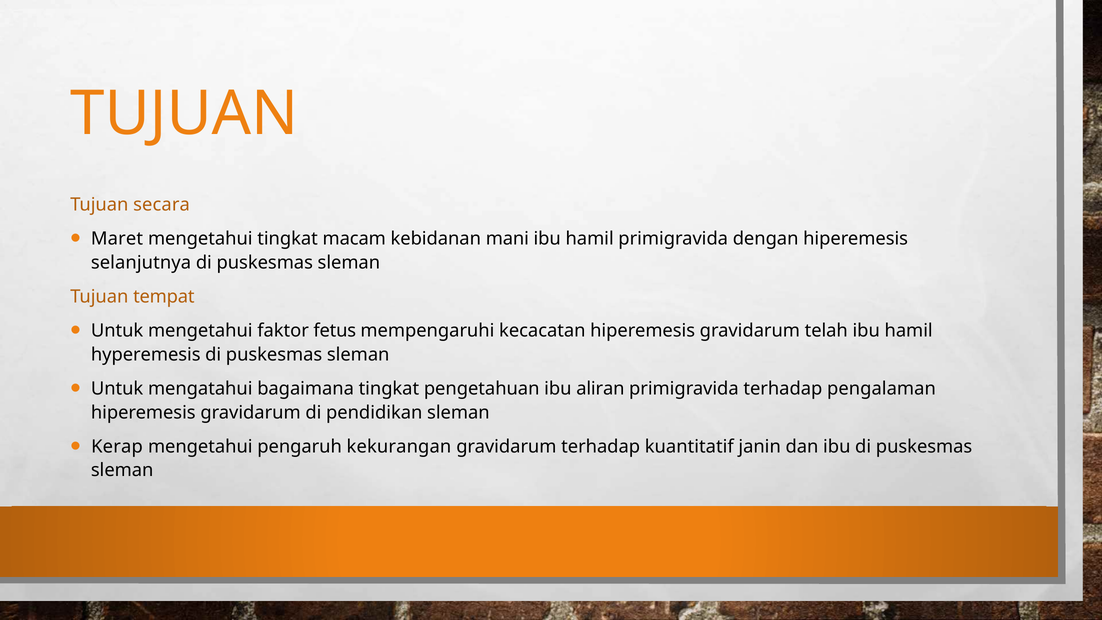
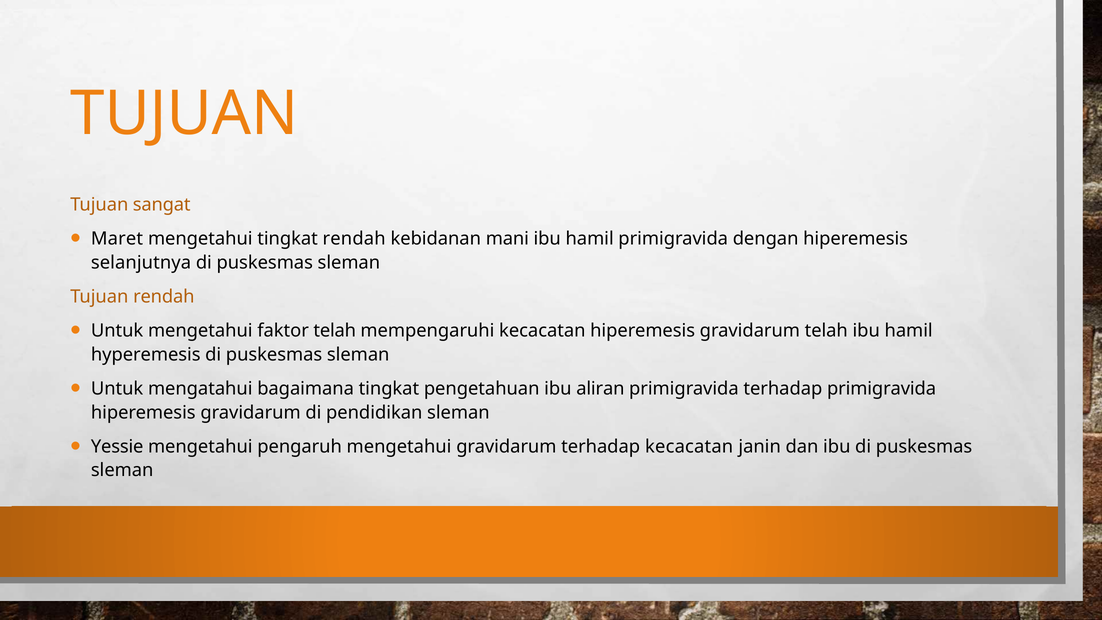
secara: secara -> sangat (162, 205)
tingkat macam: macam -> rendah (354, 239)
Tujuan tempat: tempat -> rendah (164, 297)
faktor fetus: fetus -> telah (335, 331)
terhadap pengalaman: pengalaman -> primigravida (882, 389)
Kerap: Kerap -> Yessie (117, 447)
pengaruh kekurangan: kekurangan -> mengetahui (399, 447)
terhadap kuantitatif: kuantitatif -> kecacatan (689, 447)
